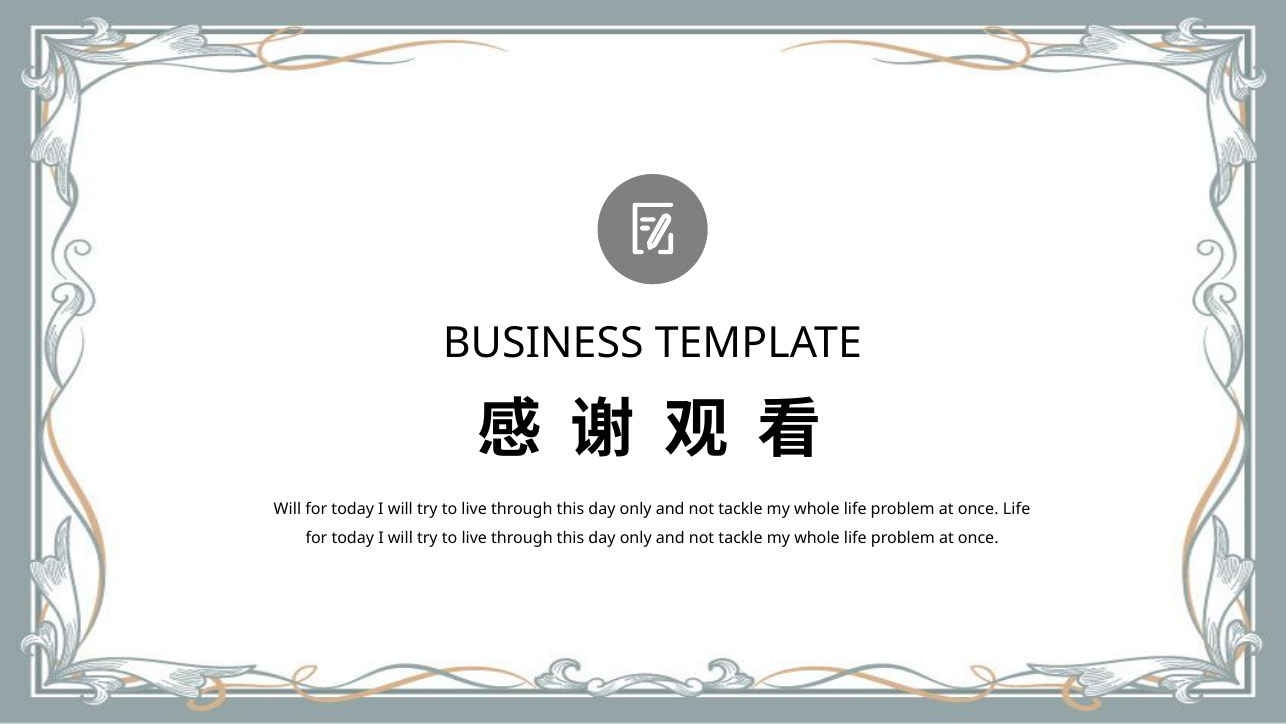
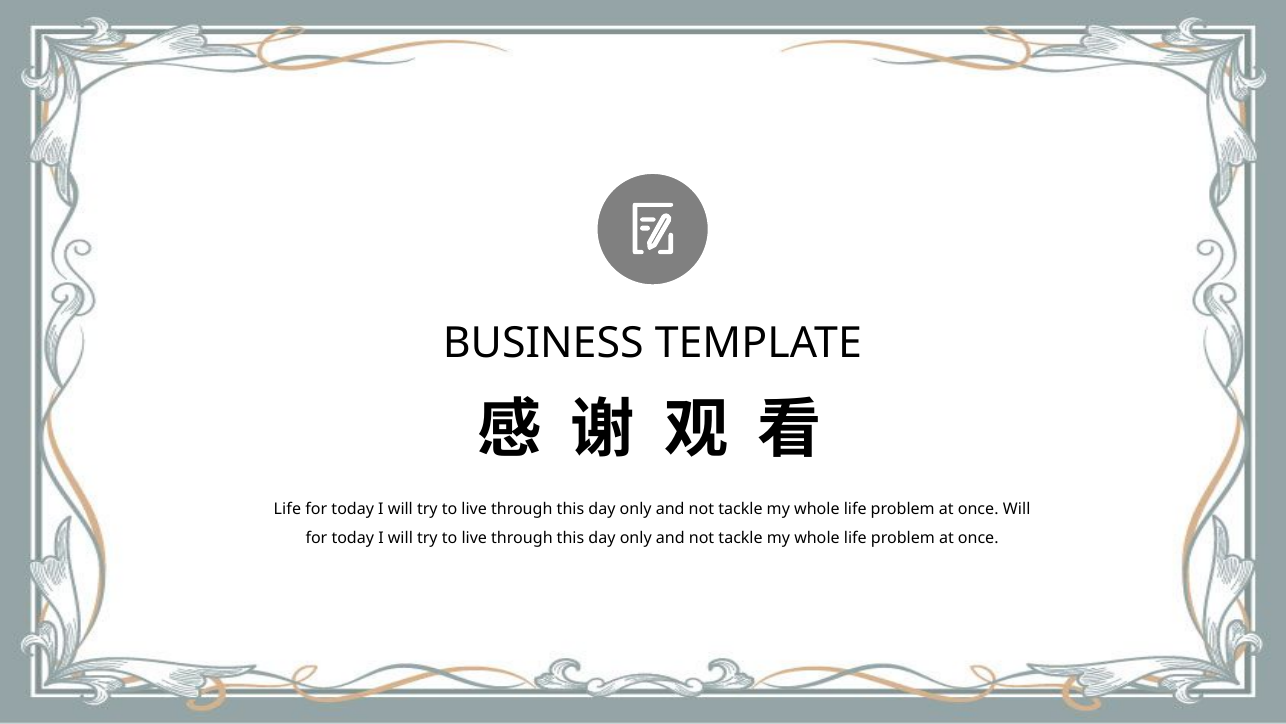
Will: Will -> Life (287, 509)
once Life: Life -> Will (1017, 509)
